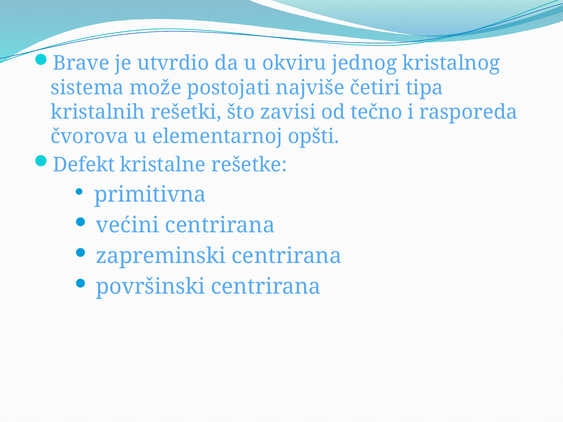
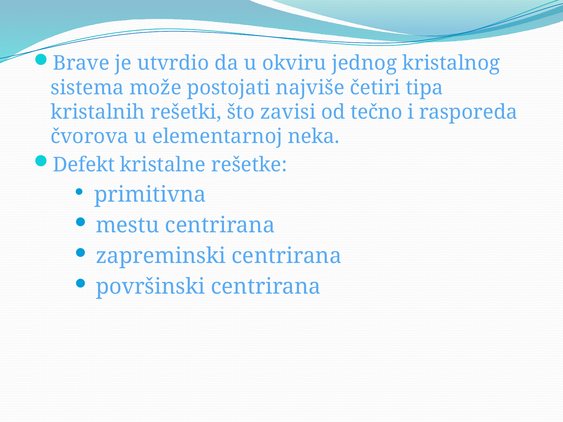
opšti: opšti -> neka (314, 136)
većini: većini -> mestu (128, 225)
